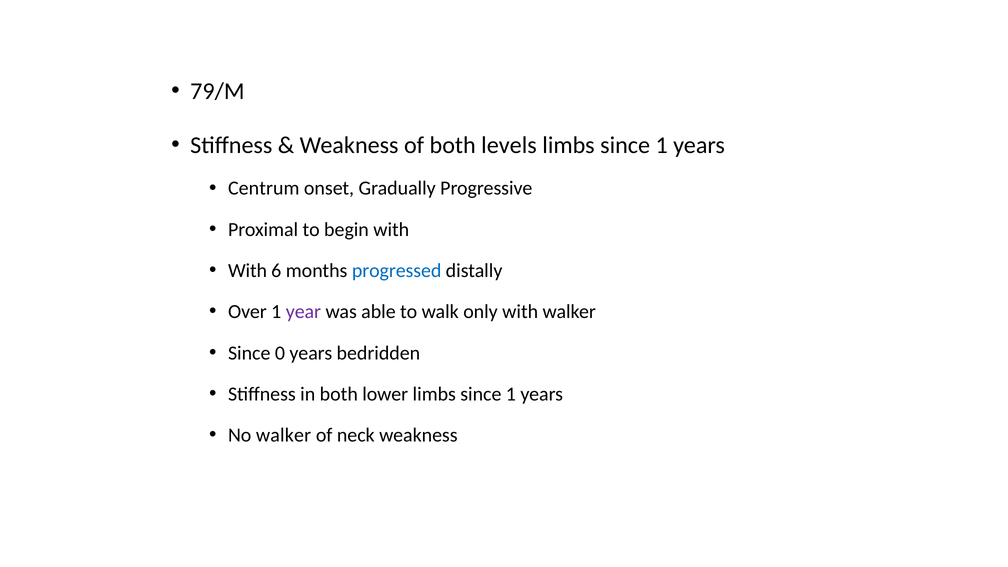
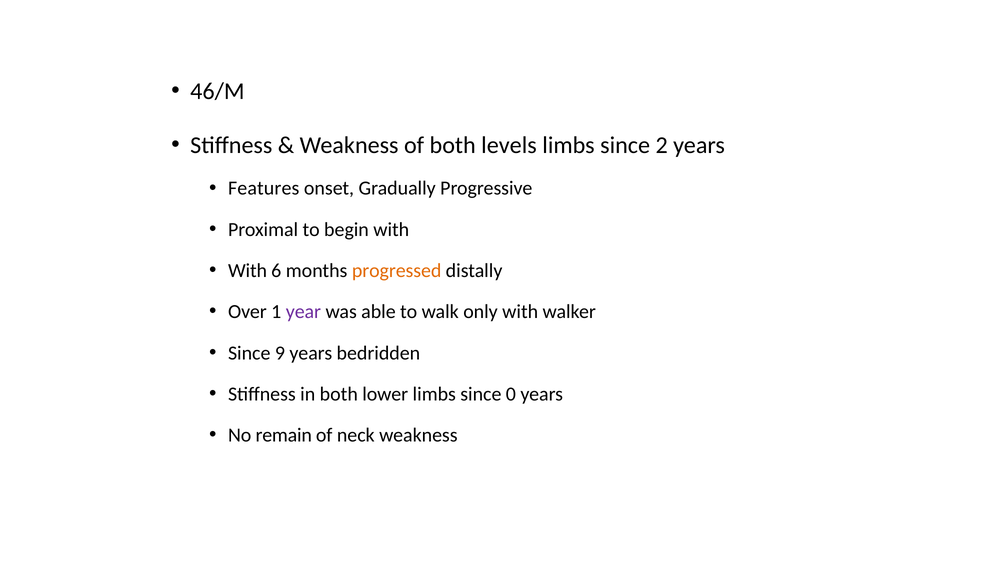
79/M: 79/M -> 46/M (217, 91)
1: 1 -> 2 (662, 145)
Centrum: Centrum -> Features (264, 188)
progressed colour: blue -> orange (397, 271)
0: 0 -> 9 (280, 353)
lower limbs since 1: 1 -> 0 (511, 394)
No walker: walker -> remain (284, 435)
